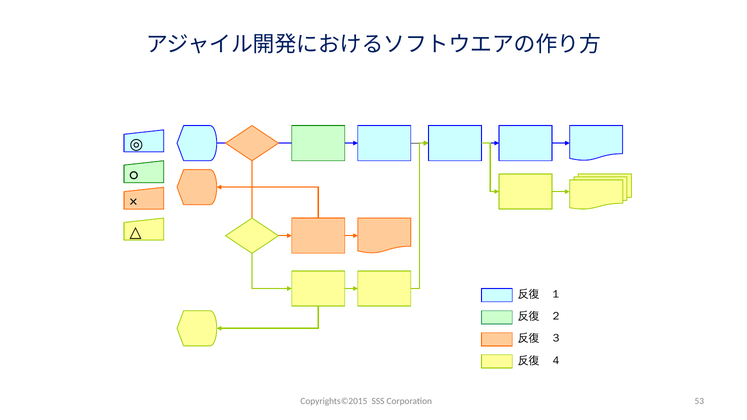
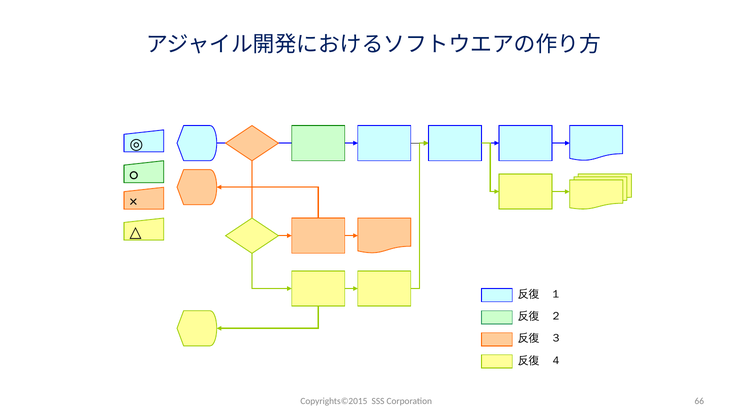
53: 53 -> 66 (699, 401)
